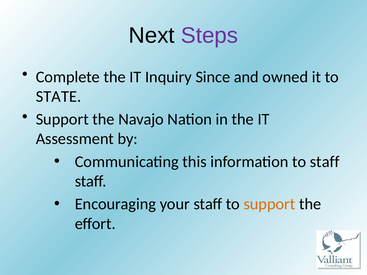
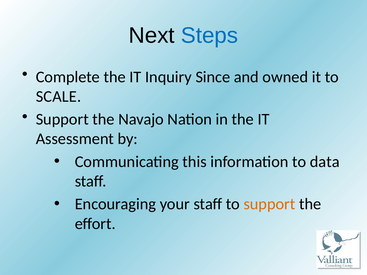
Steps colour: purple -> blue (210, 36)
STATE: STATE -> SCALE (59, 97)
to staff: staff -> data (325, 162)
